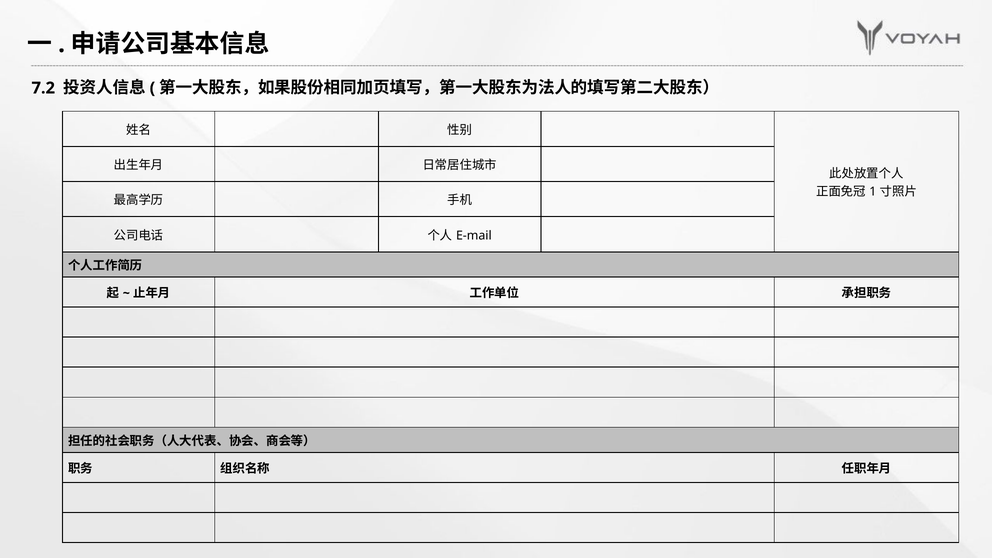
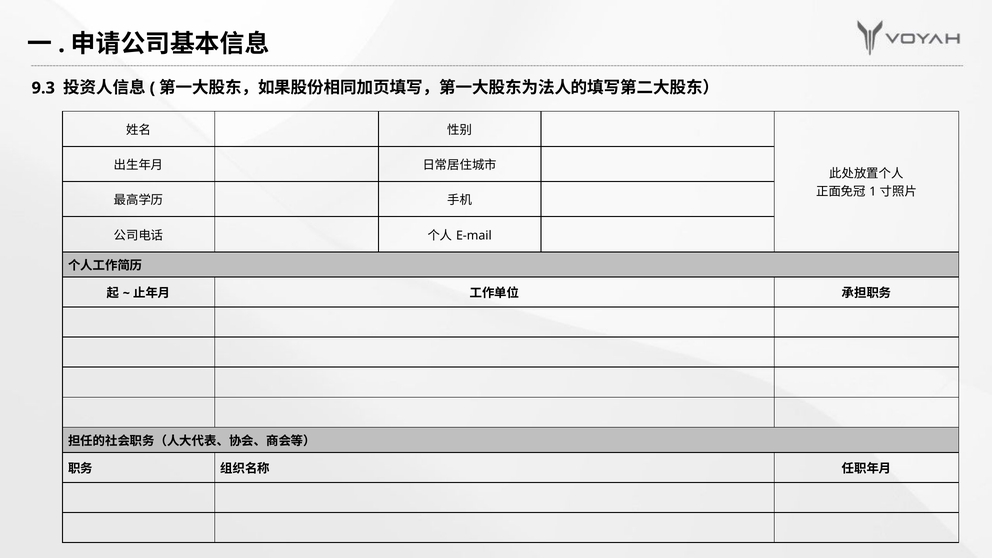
7.2: 7.2 -> 9.3 (43, 88)
